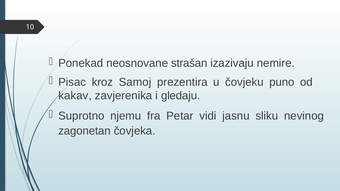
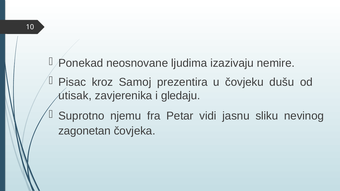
strašan: strašan -> ljudima (189, 63)
puno: puno -> dušu (282, 82)
kakav: kakav -> utisak (75, 96)
